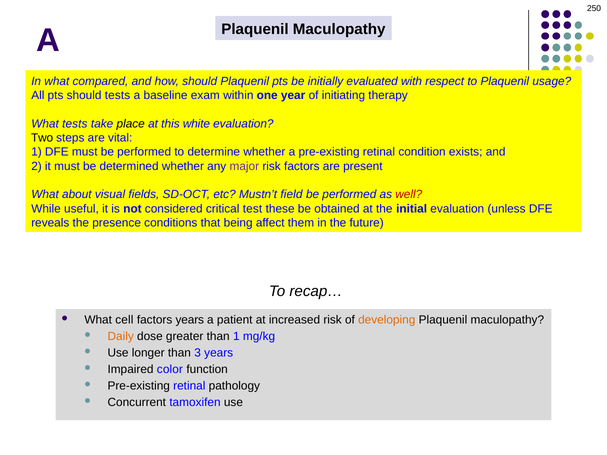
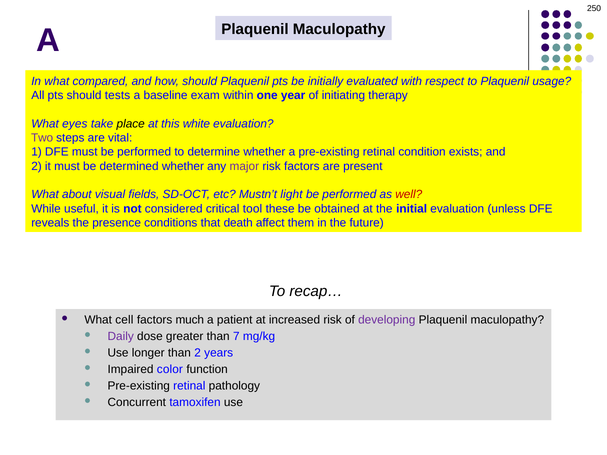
What tests: tests -> eyes (75, 124)
Two colour: black -> purple (42, 138)
field: field -> light (291, 195)
test: test -> tool (253, 209)
being: being -> death (238, 223)
factors years: years -> much (190, 320)
developing colour: orange -> purple (387, 320)
Daily colour: orange -> purple (121, 337)
than 1: 1 -> 7 (236, 337)
than 3: 3 -> 2 (198, 353)
